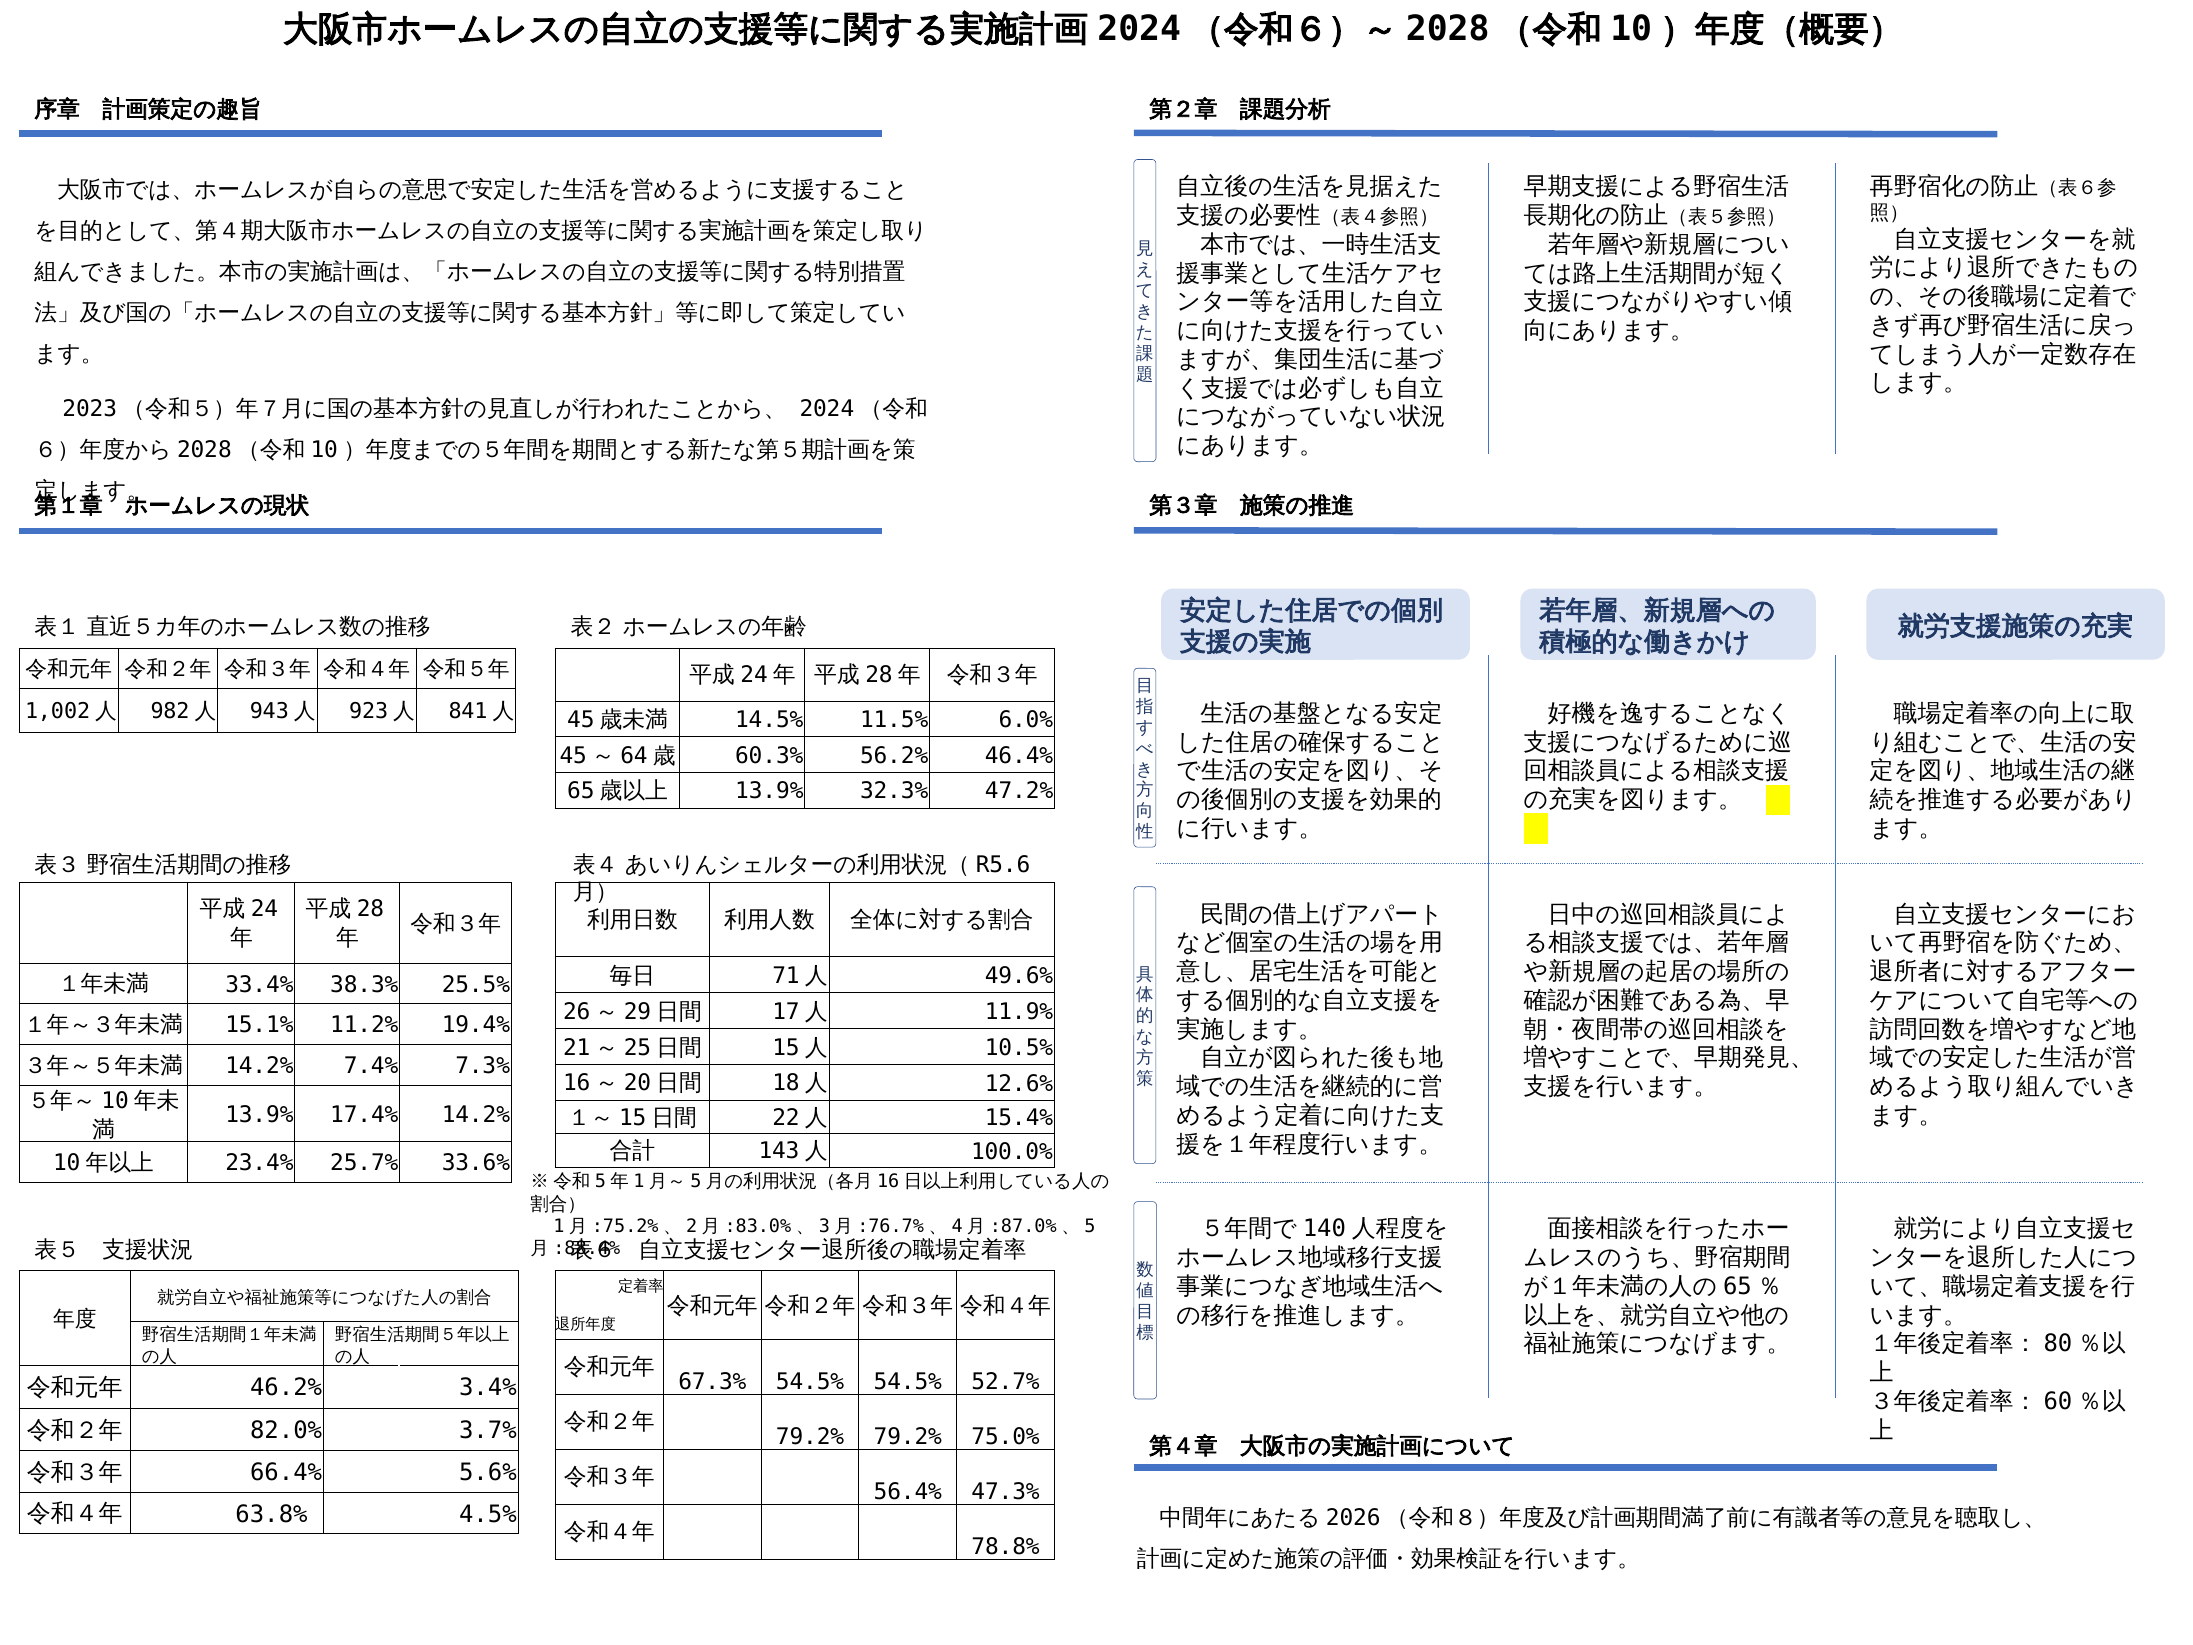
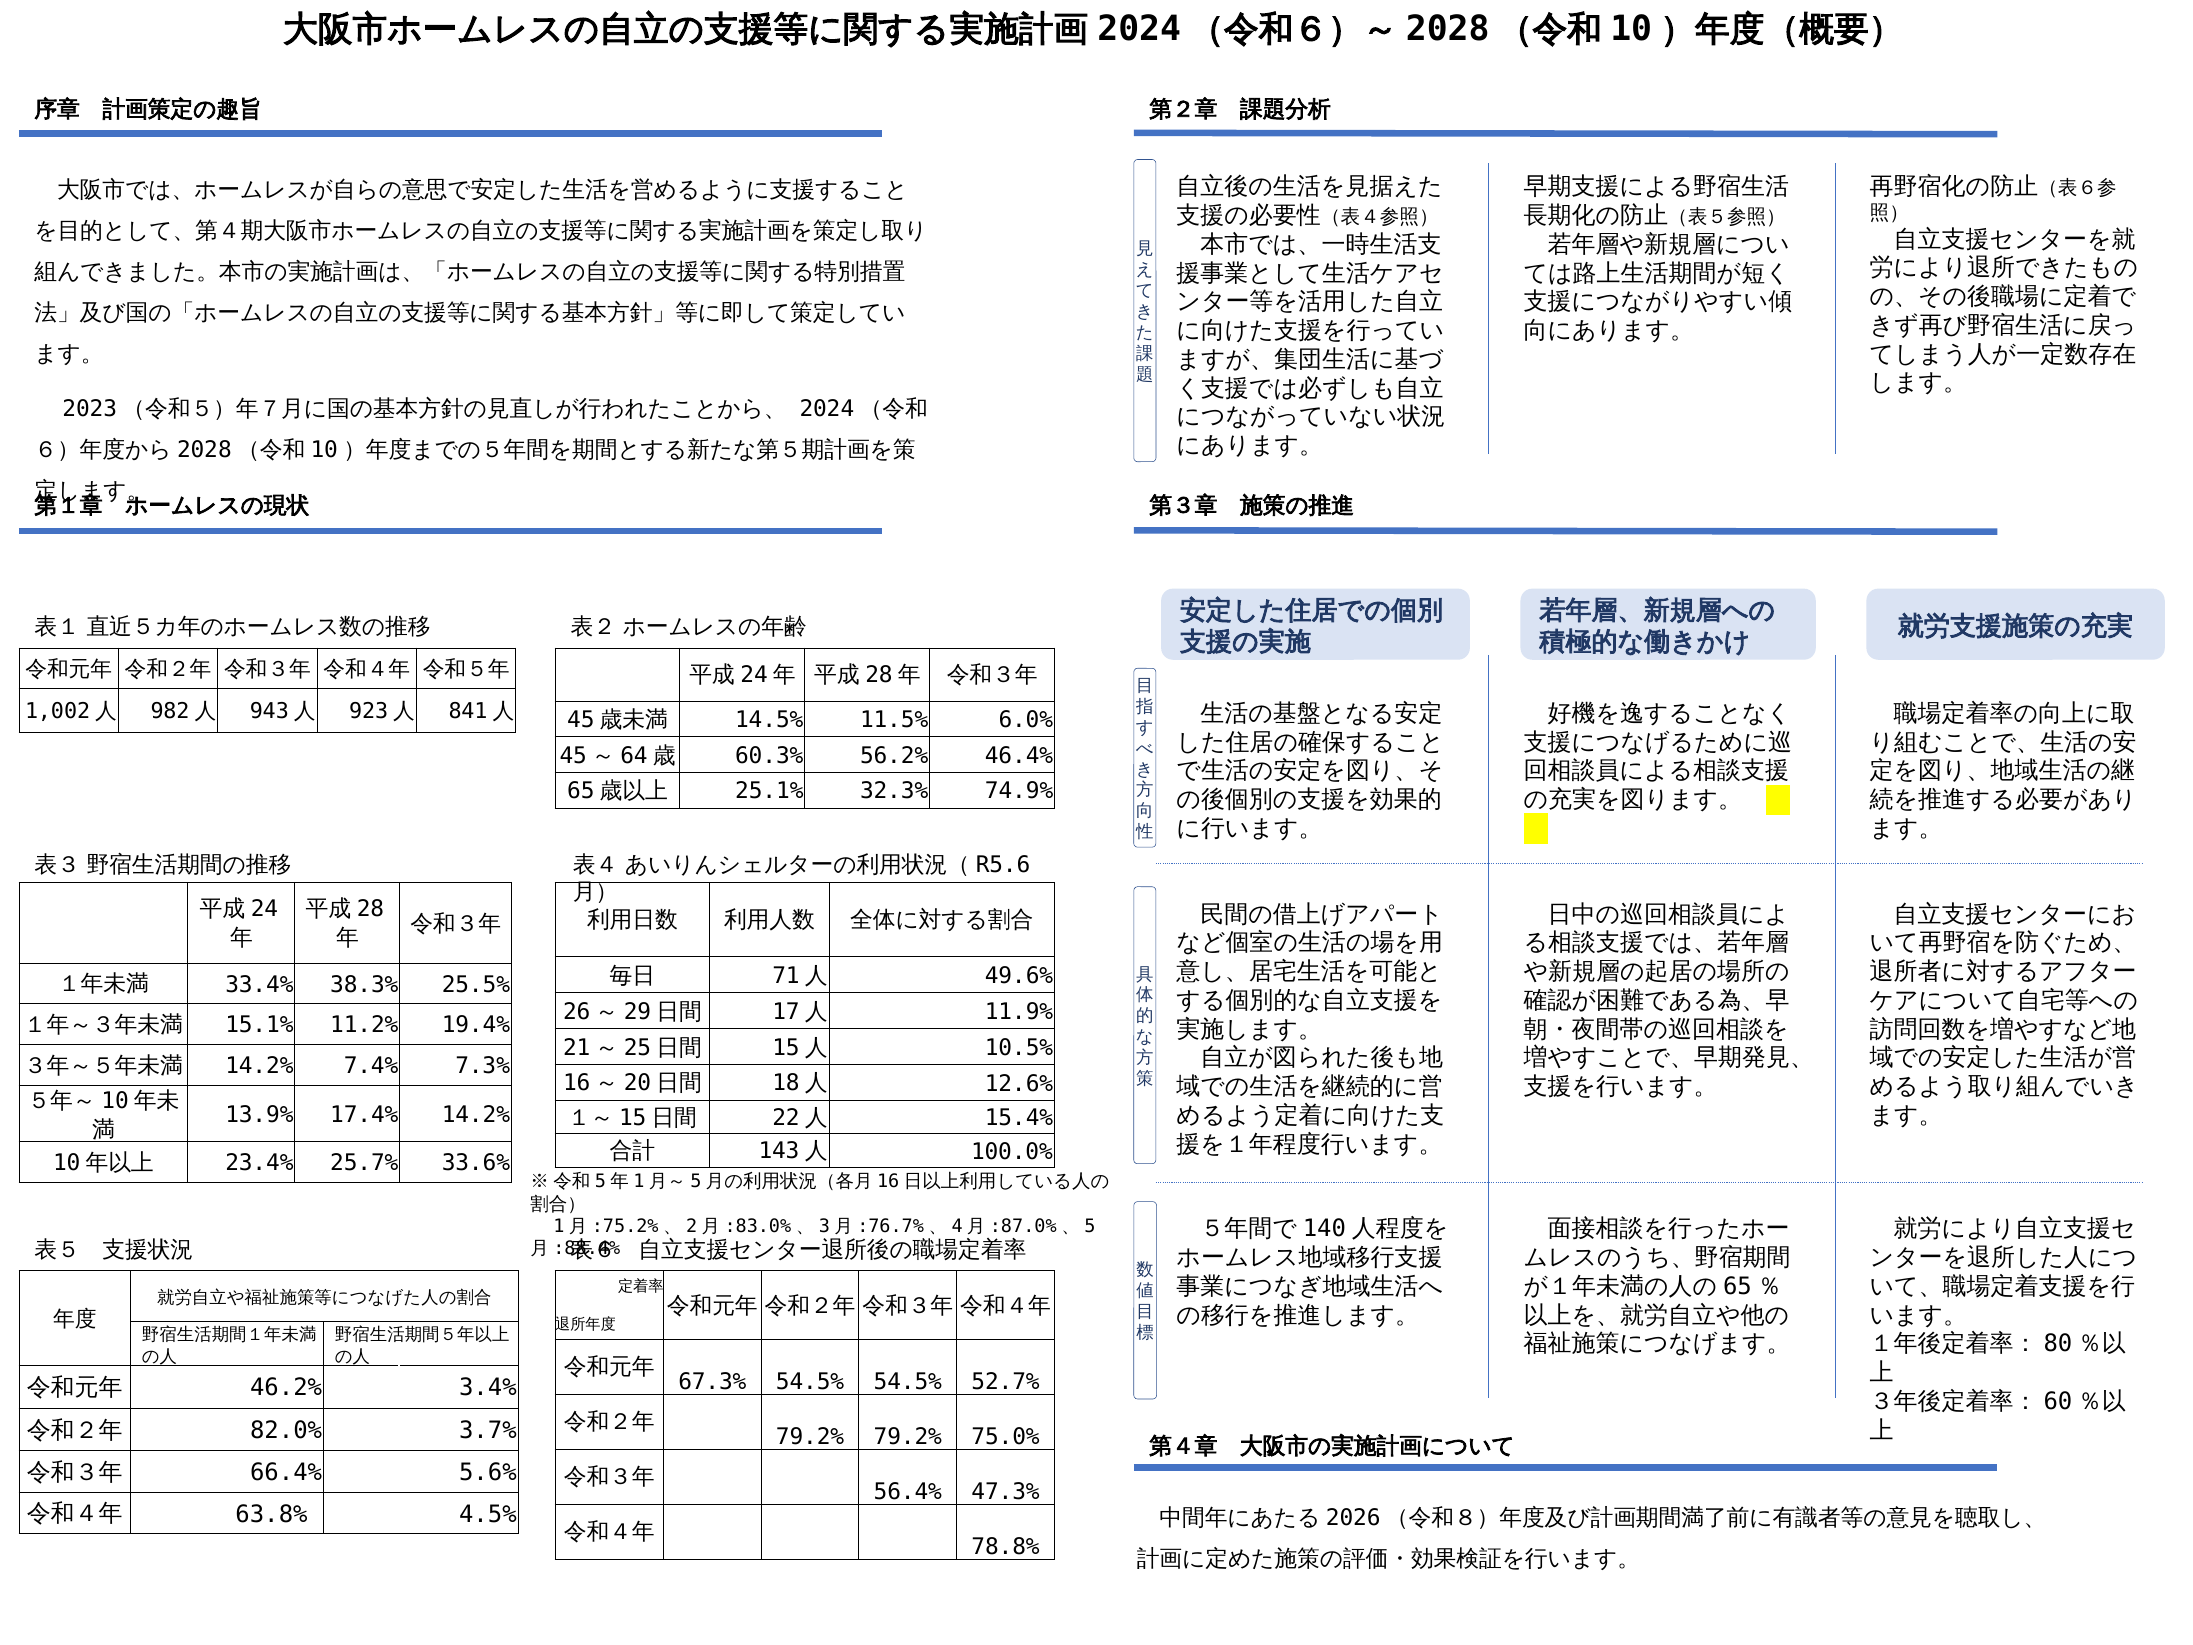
13.9%: 13.9% -> 25.1% (769, 791)
47.2%: 47.2% -> 74.9% (1019, 791)
